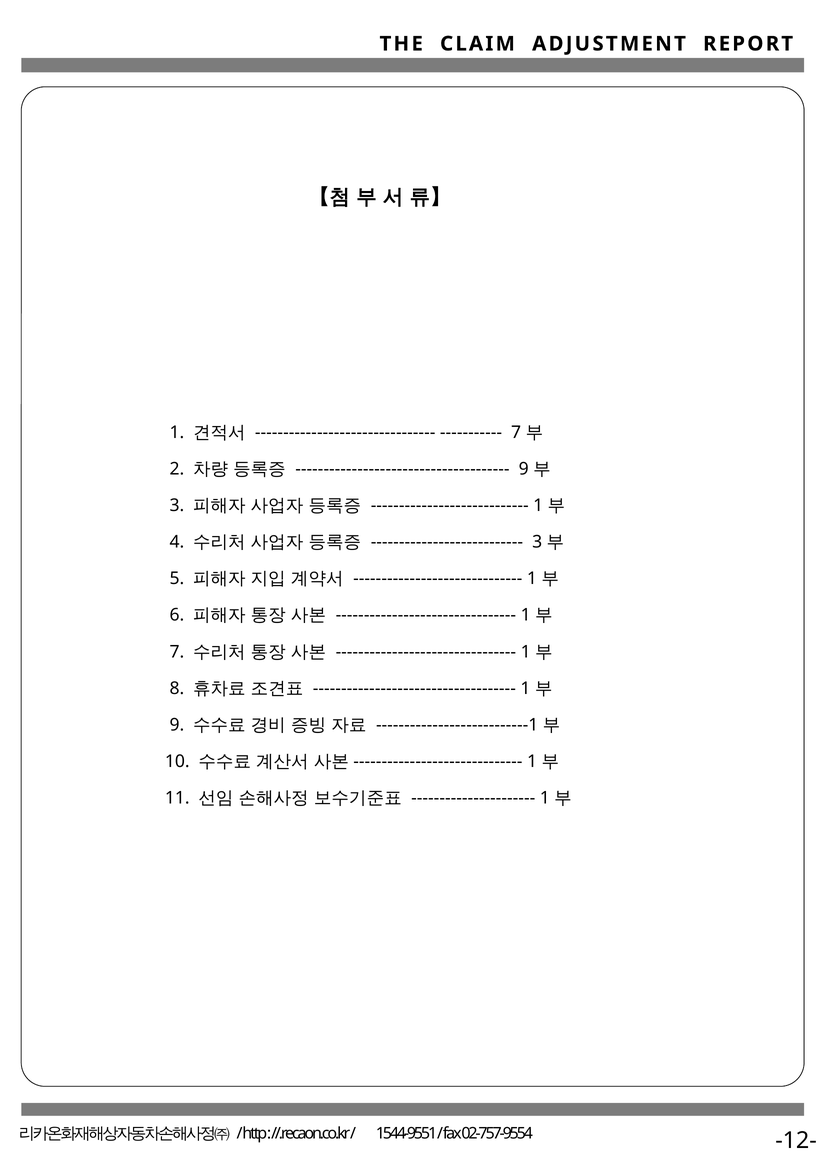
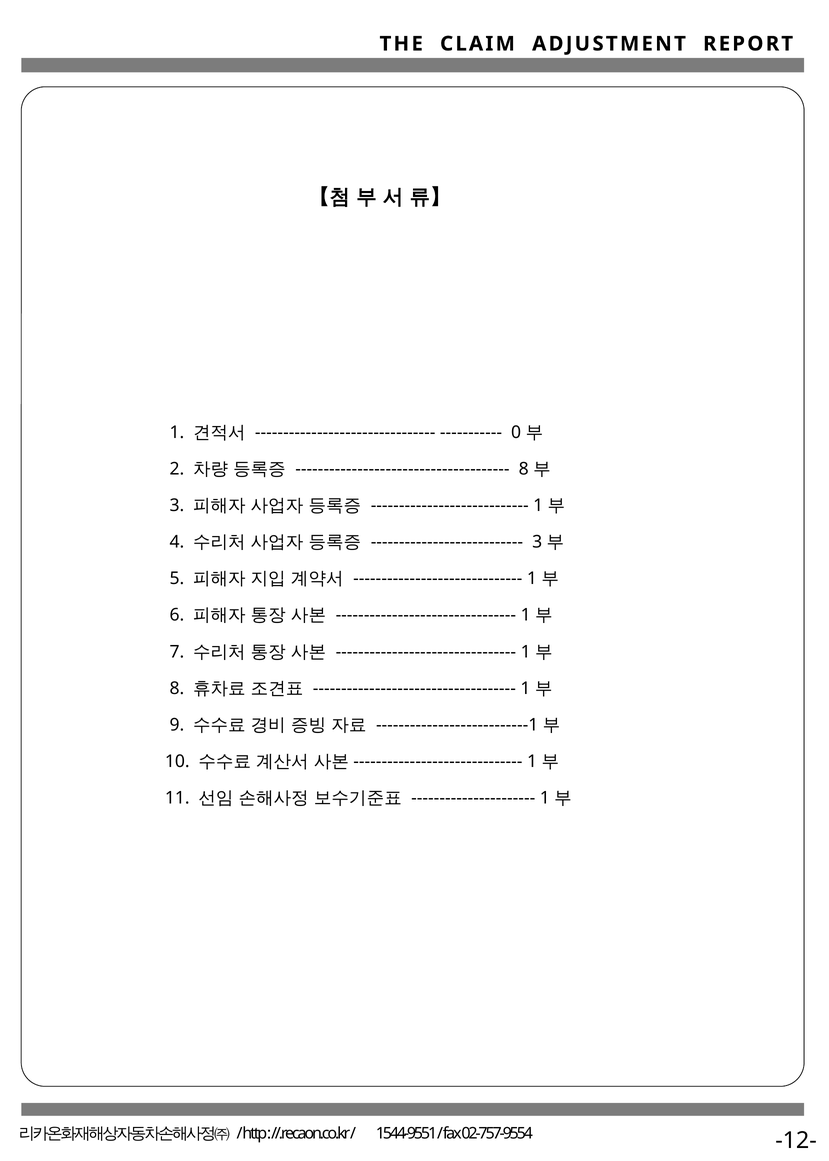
7: 7 -> 0 (516, 432)
9: 9 -> 8 (524, 469)
